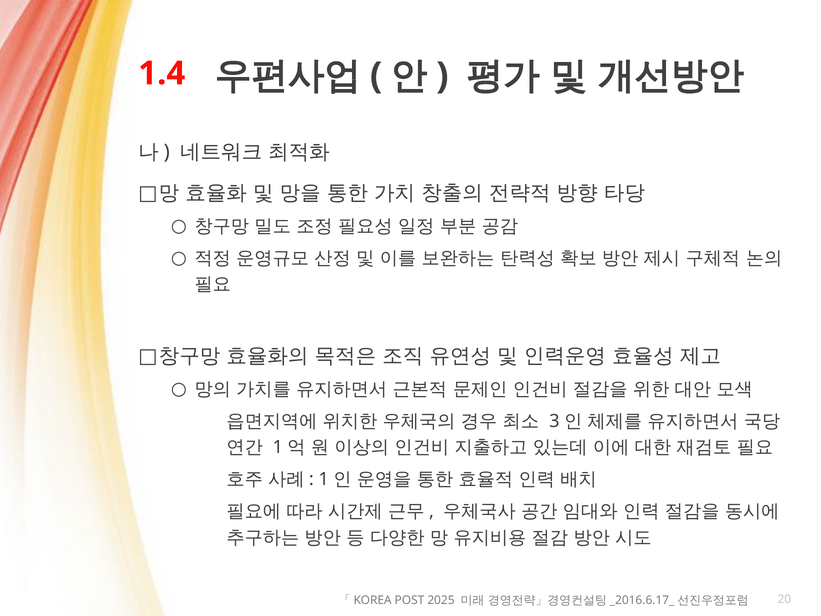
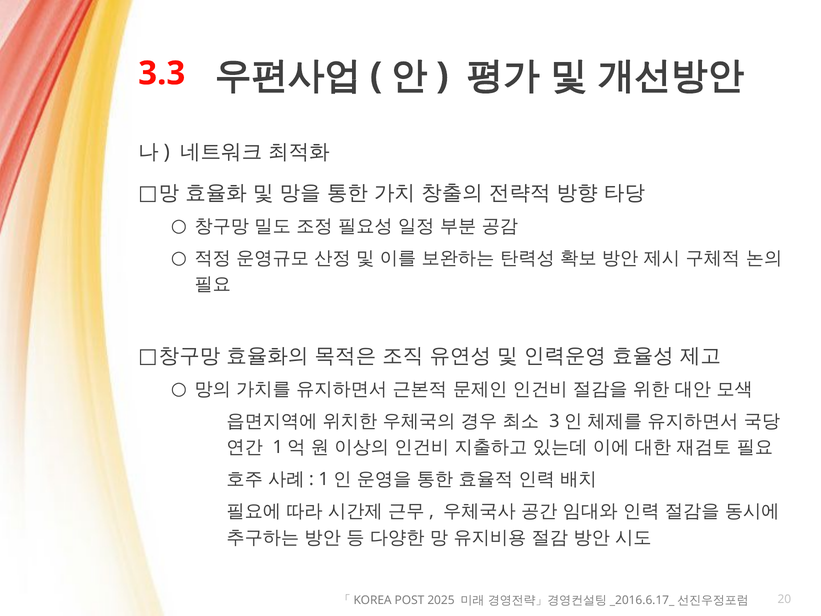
1.4: 1.4 -> 3.3 (162, 73)
